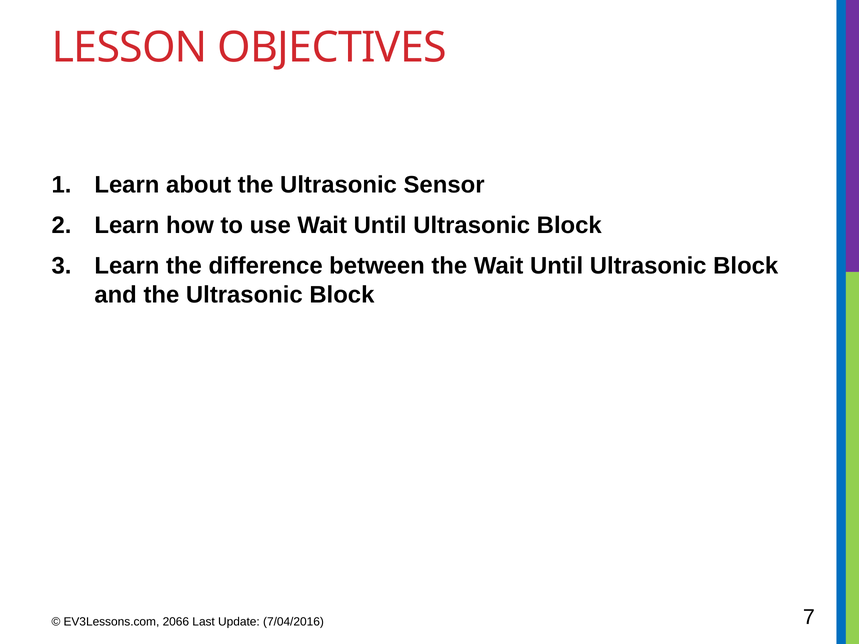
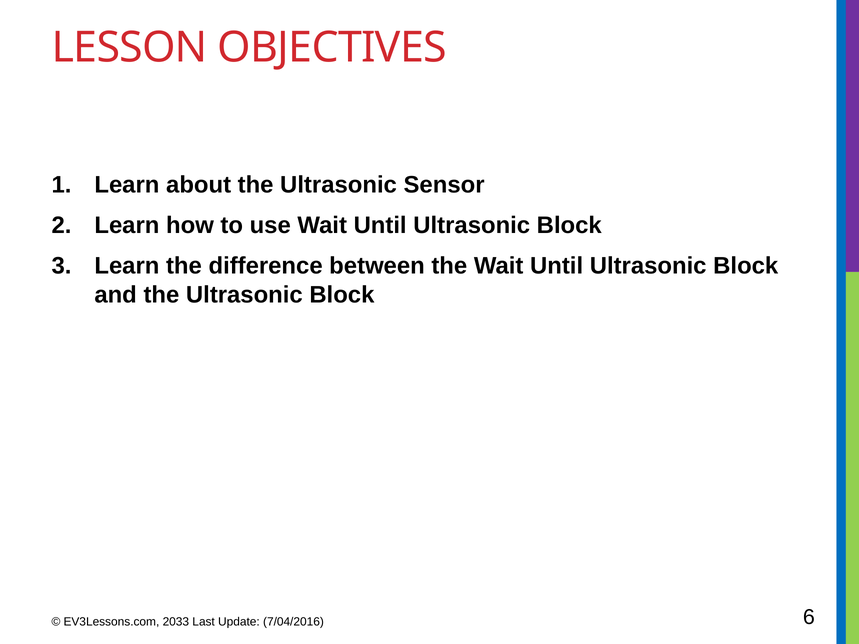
2066: 2066 -> 2033 (176, 622)
7: 7 -> 6 (809, 618)
